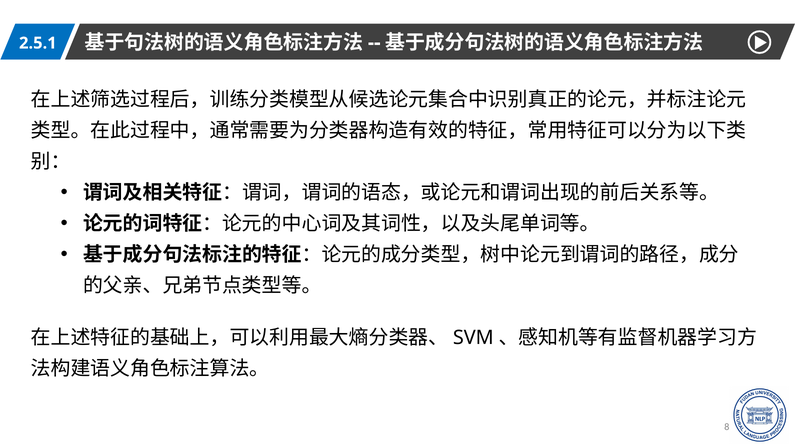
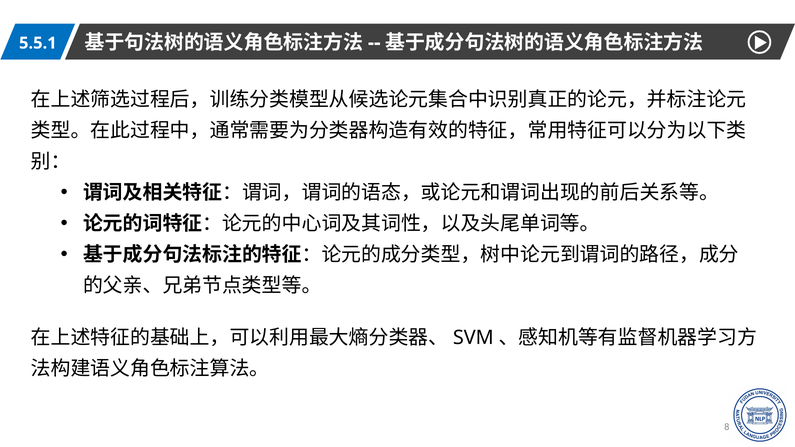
2.5.1: 2.5.1 -> 5.5.1 (38, 43)
